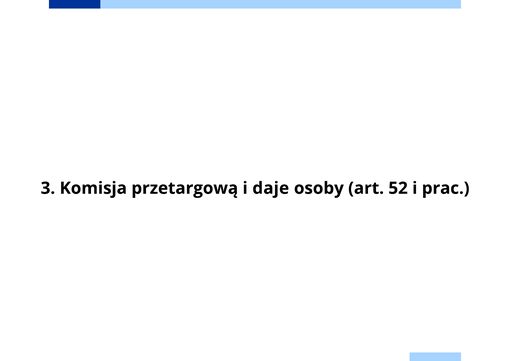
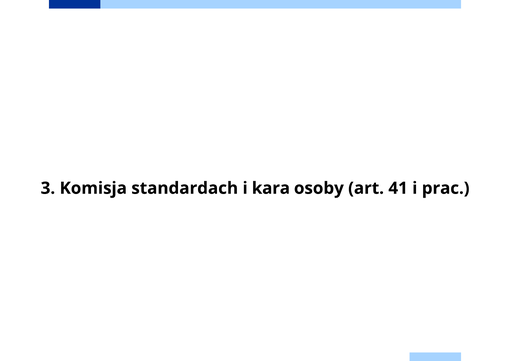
przetargową: przetargową -> standardach (185, 188)
daje: daje -> kara (271, 188)
52: 52 -> 41 (398, 188)
